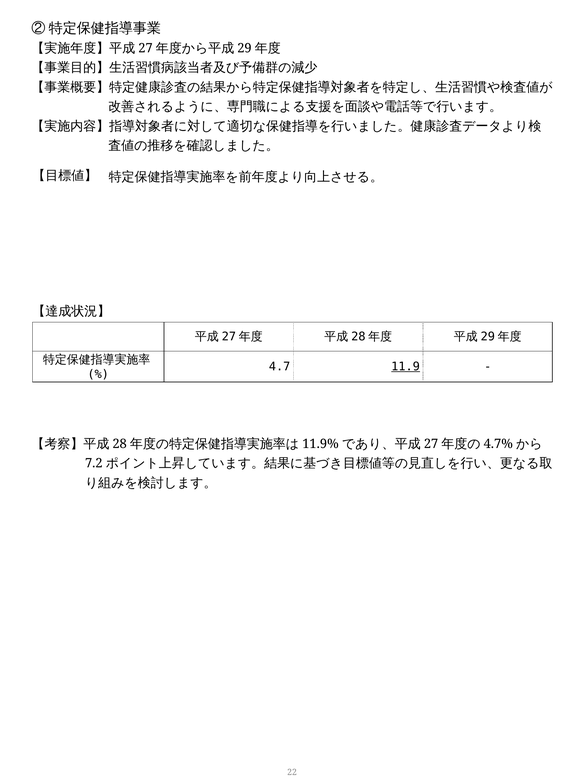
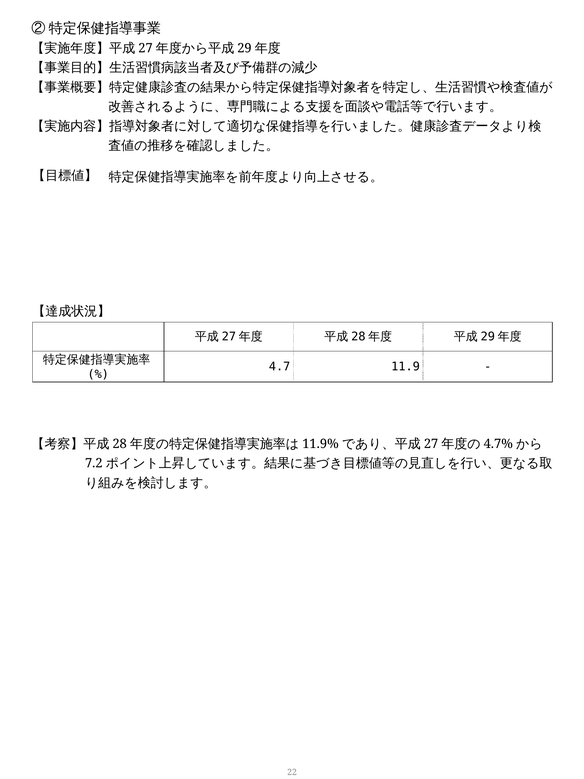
11.9 underline: present -> none (406, 367)
